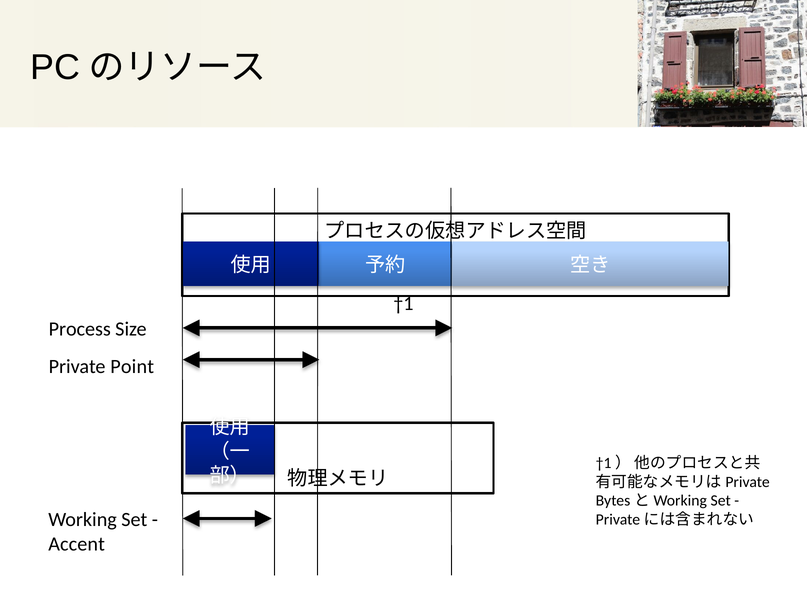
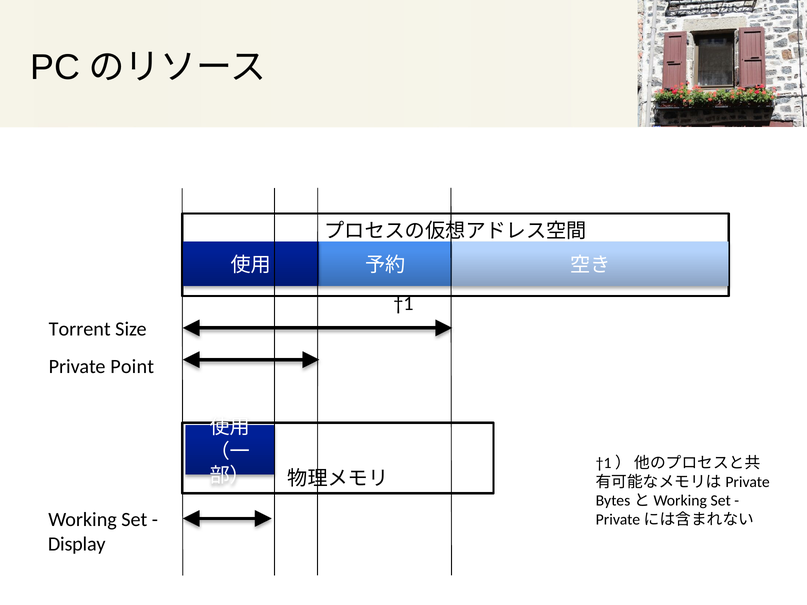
Process: Process -> Torrent (80, 329)
Accent: Accent -> Display (77, 544)
